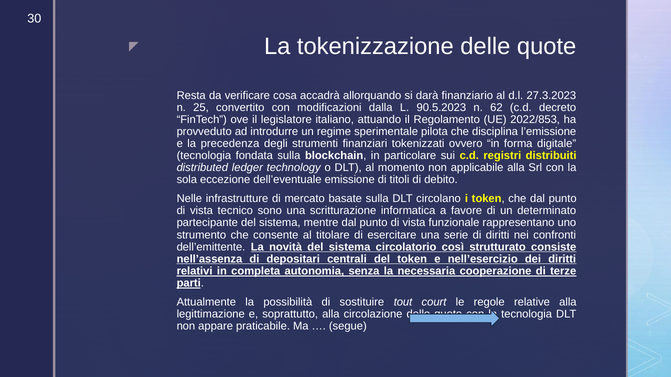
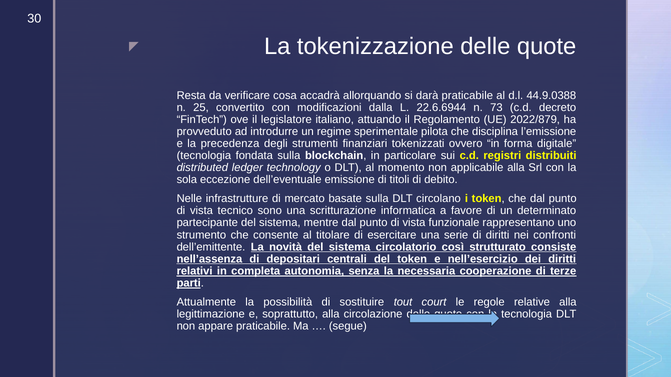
darà finanziario: finanziario -> praticabile (467, 95)
27.3.2023: 27.3.2023 -> 44.9.0388 (551, 95)
90.5.2023: 90.5.2023 -> 22.6.6944 (441, 108)
62: 62 -> 73 (496, 108)
2022/853: 2022/853 -> 2022/879 (535, 120)
